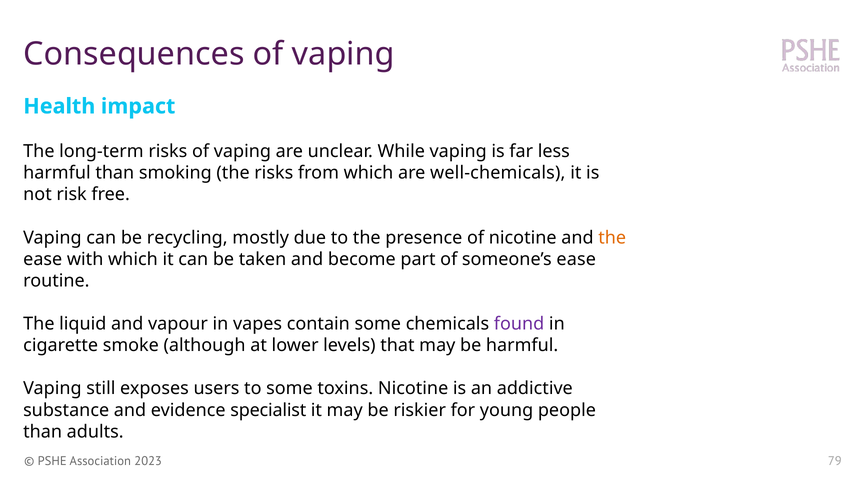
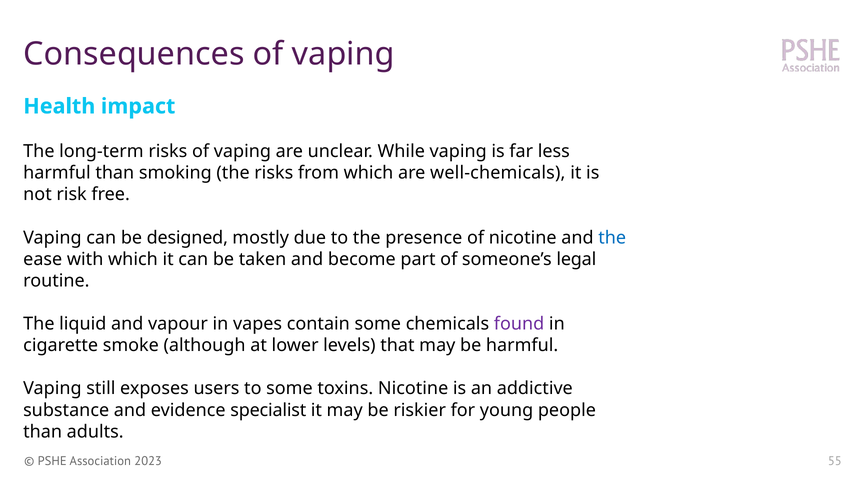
recycling: recycling -> designed (187, 238)
the colour: orange -> blue (612, 238)
someone’s ease: ease -> legal (576, 259)
79: 79 -> 55 (835, 462)
